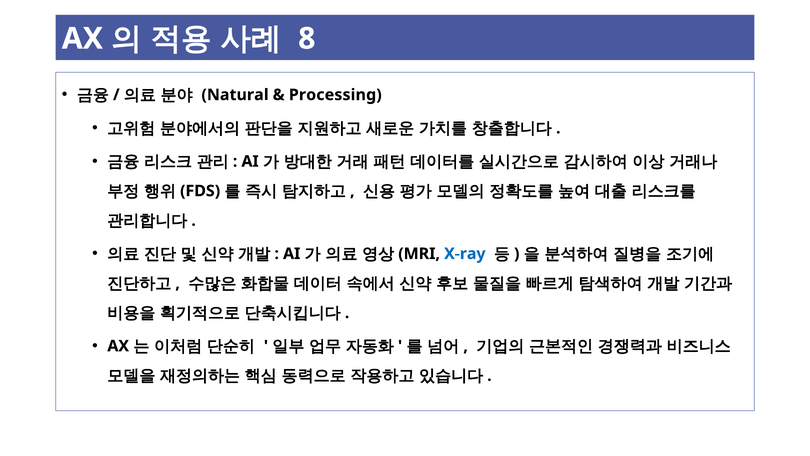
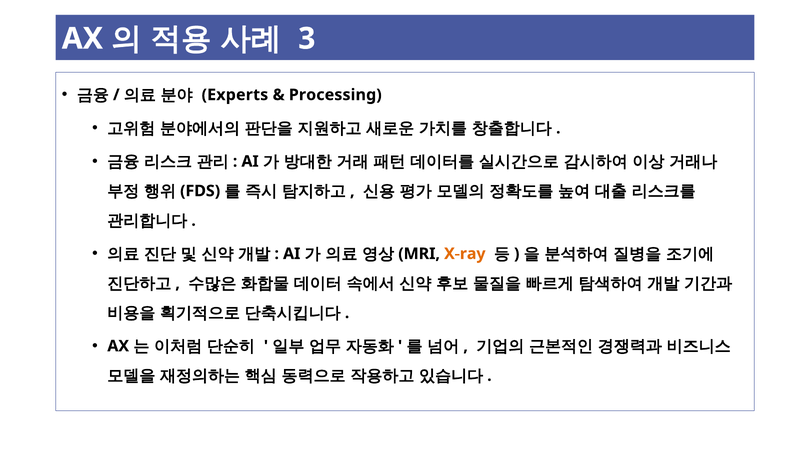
8: 8 -> 3 (307, 39)
Natural: Natural -> Experts (235, 95)
X-ray colour: blue -> orange (465, 254)
